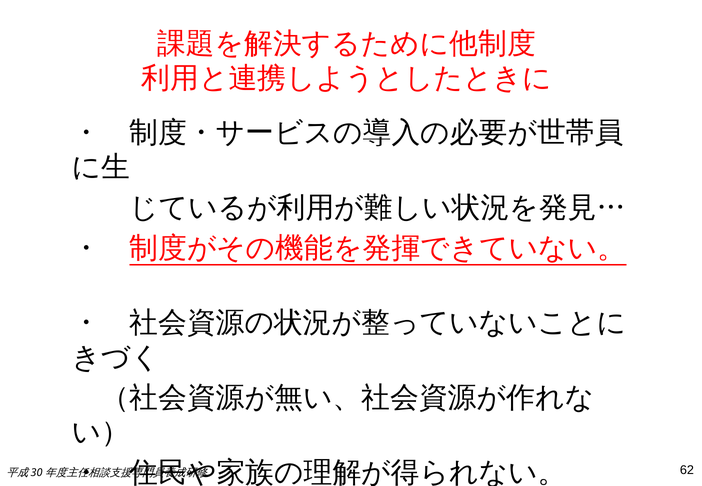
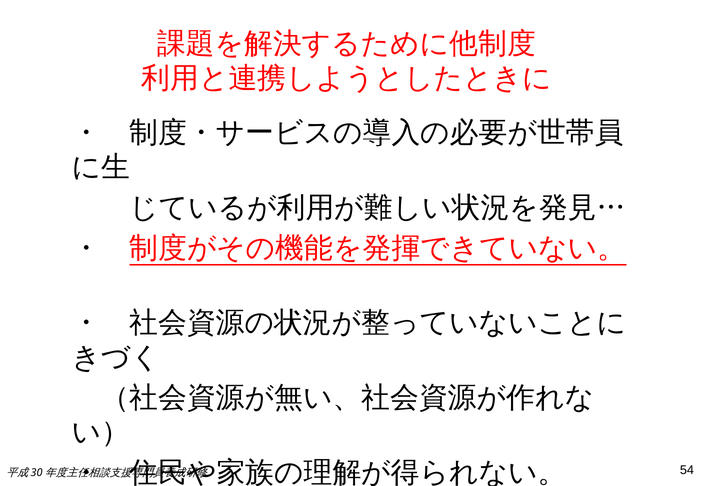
62: 62 -> 54 (687, 470)
